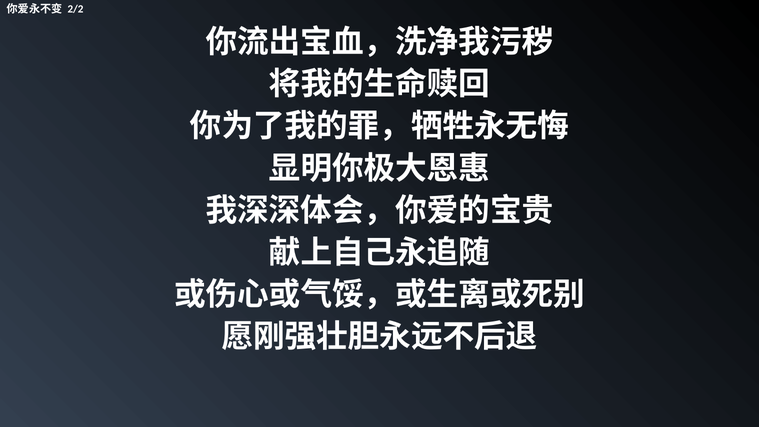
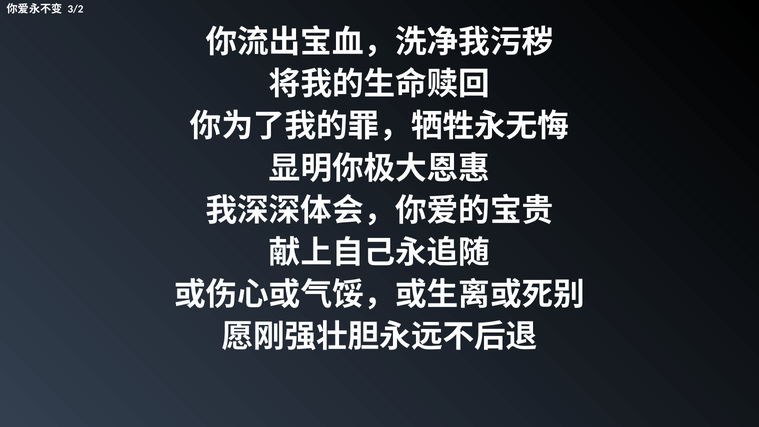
2/2: 2/2 -> 3/2 (75, 9)
